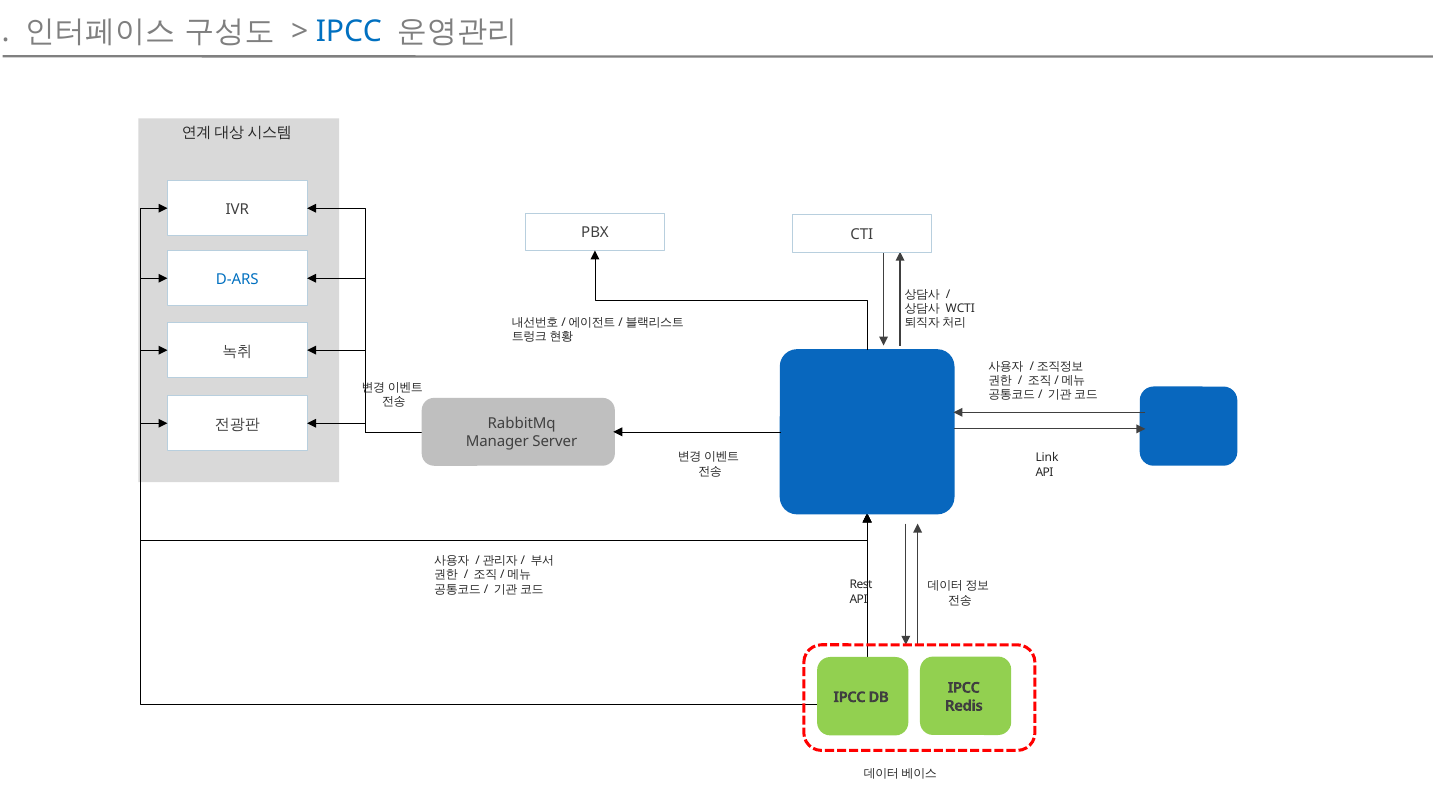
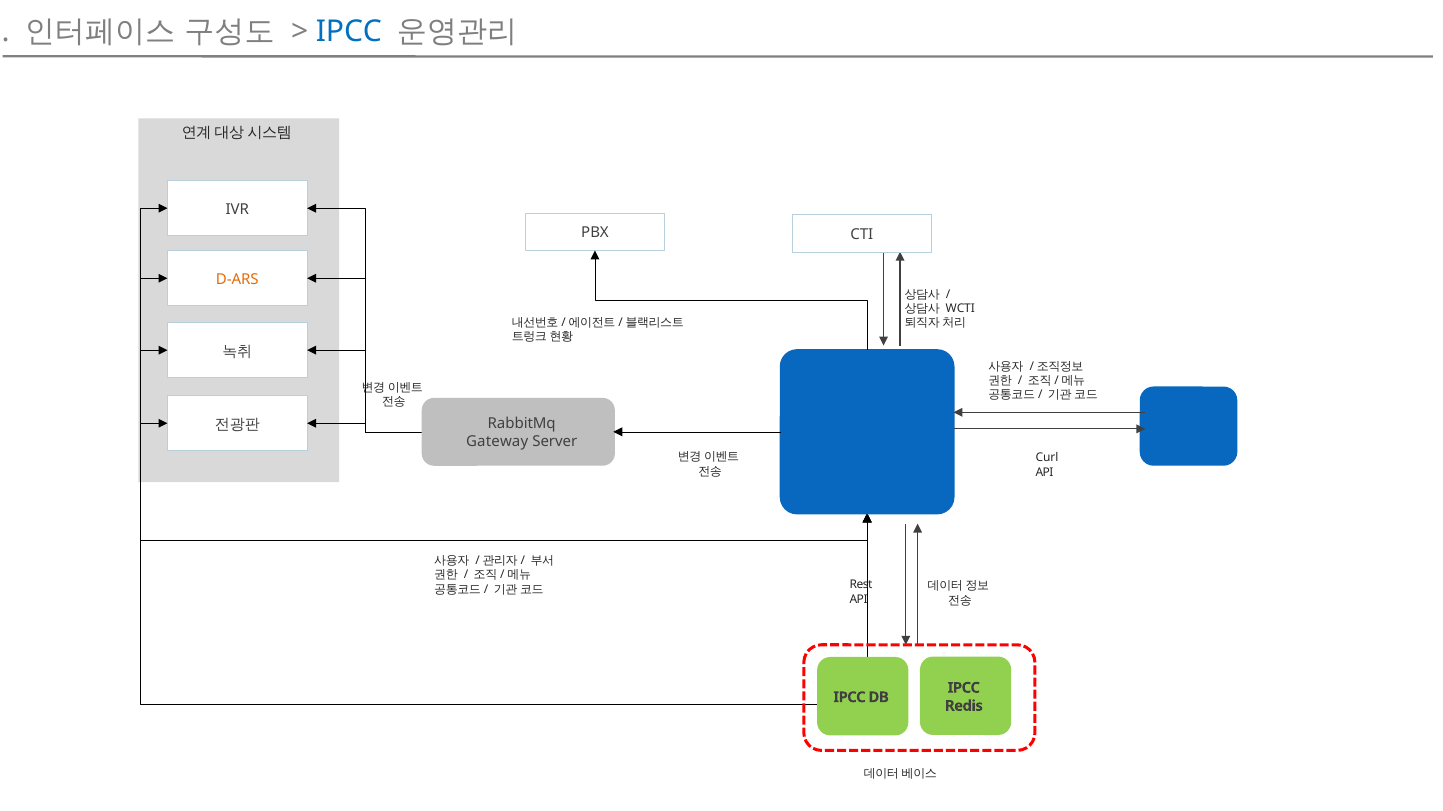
D-ARS colour: blue -> orange (237, 280)
Manager: Manager -> Gateway (497, 442)
Link: Link -> Curl (1047, 458)
